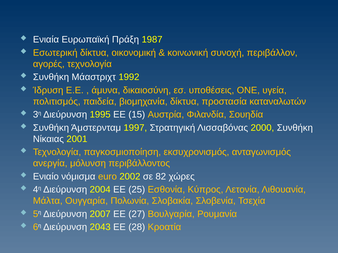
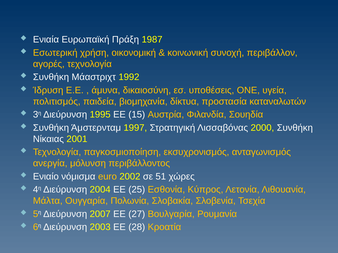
Εσωτερική δίκτυα: δίκτυα -> χρήση (95, 53)
82: 82 -> 51 (161, 177)
2043: 2043 -> 2003 (100, 227)
